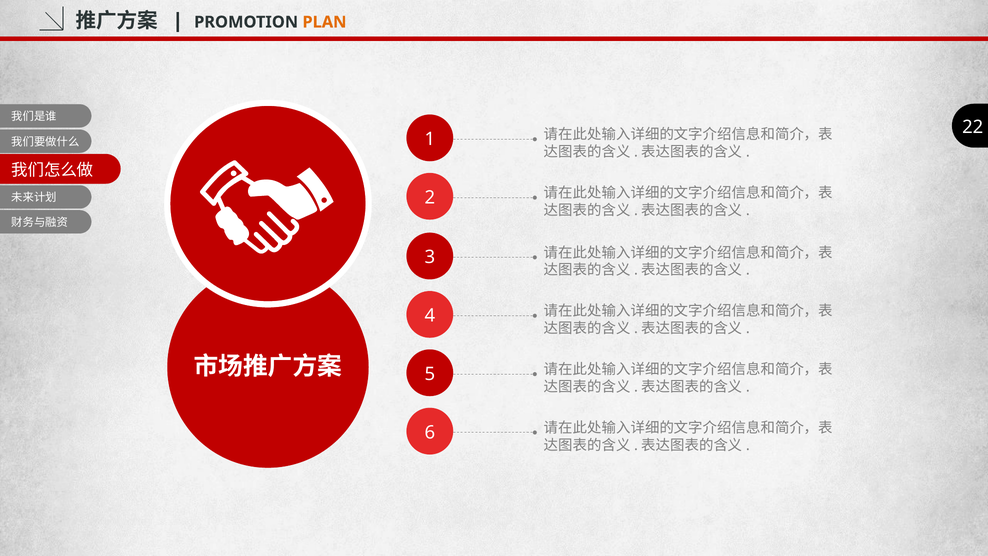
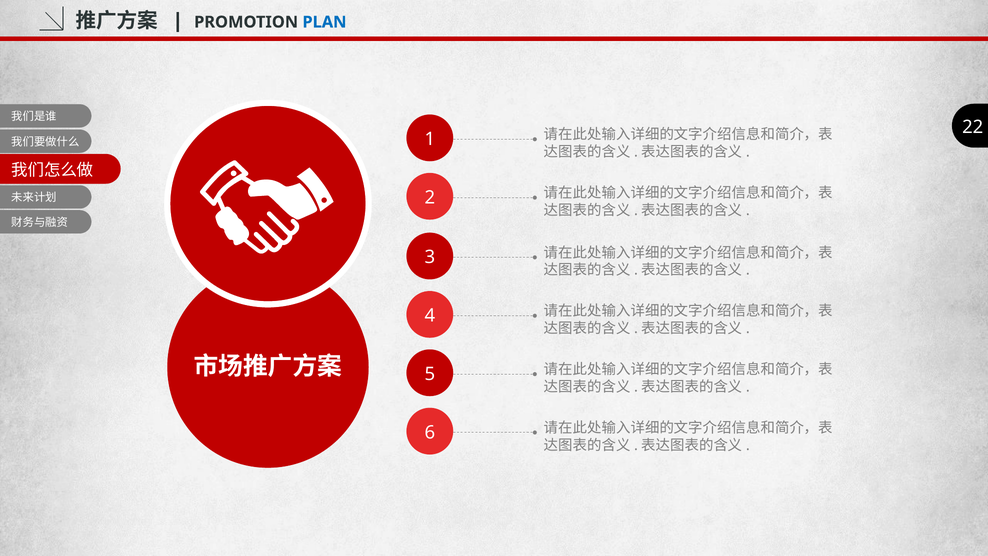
PLAN colour: orange -> blue (324, 22)
